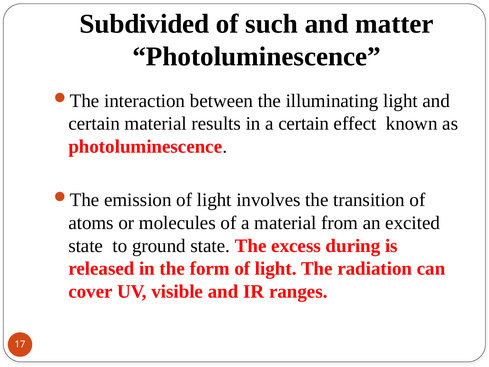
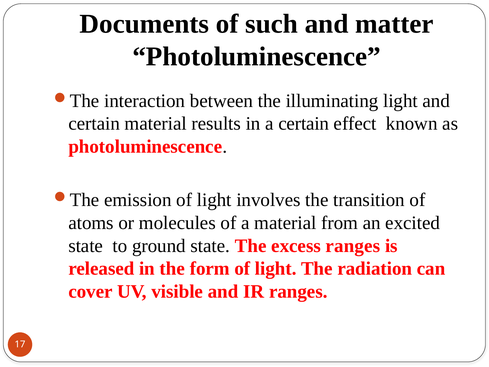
Subdivided: Subdivided -> Documents (144, 24)
excess during: during -> ranges (353, 246)
